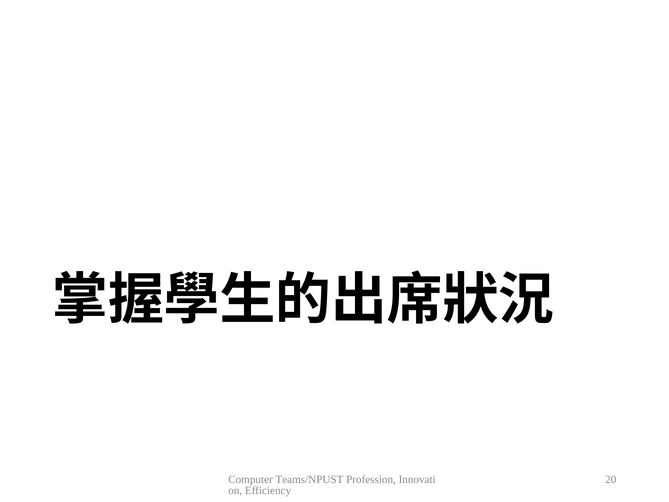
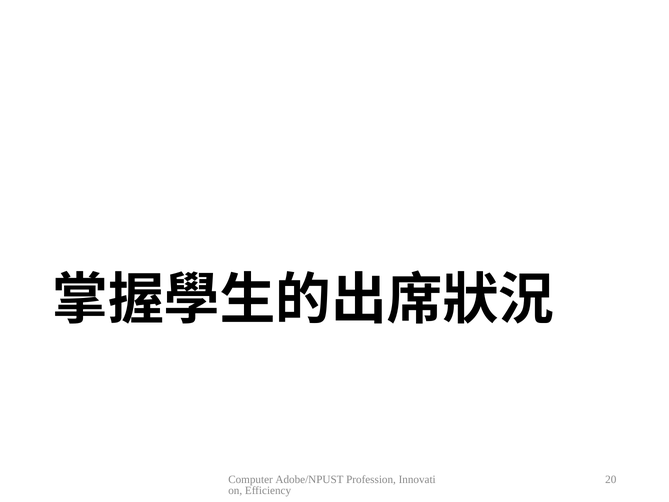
Teams/NPUST: Teams/NPUST -> Adobe/NPUST (309, 479)
